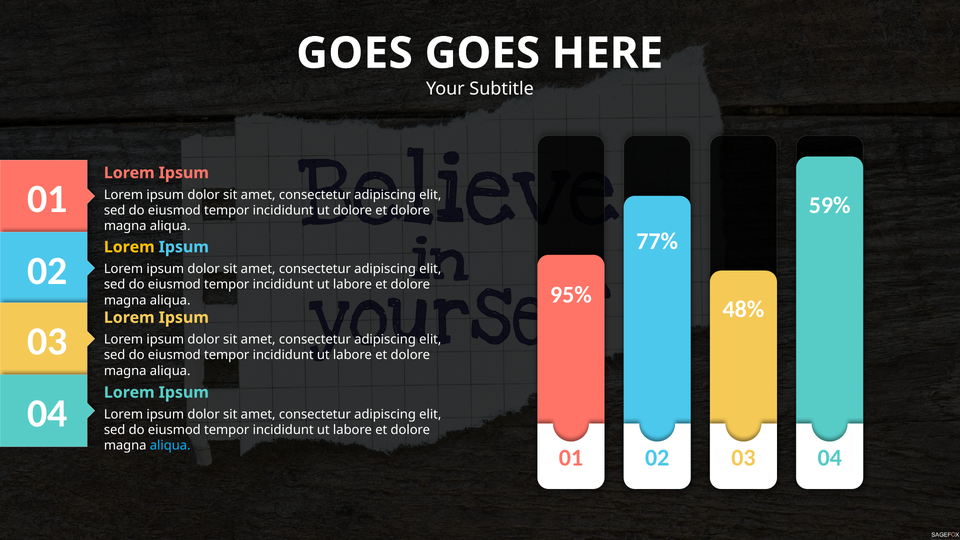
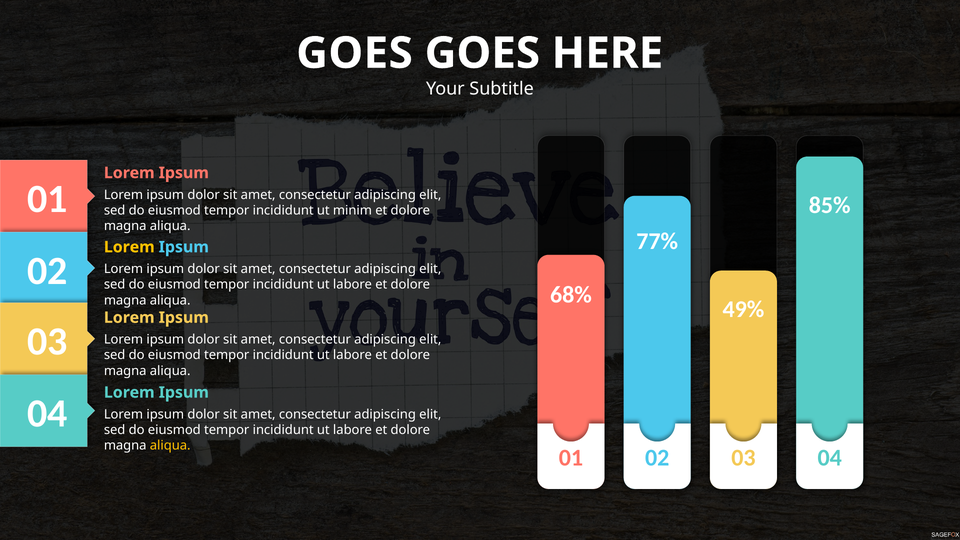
59%: 59% -> 85% (830, 205)
ut dolore: dolore -> minim (352, 210)
95%: 95% -> 68% (571, 295)
48%: 48% -> 49% (743, 309)
aliqua colour: light blue -> yellow (170, 446)
